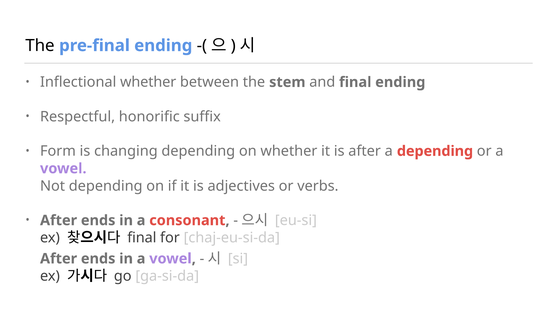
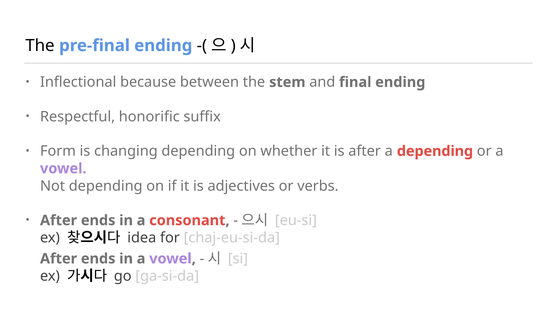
Inflectional whether: whether -> because (148, 82)
final: final -> idea (142, 238)
